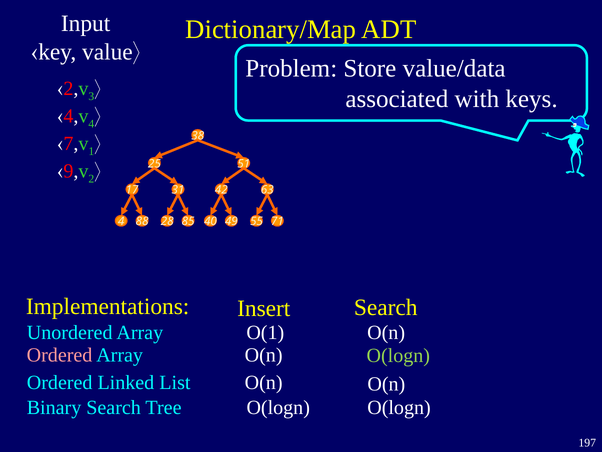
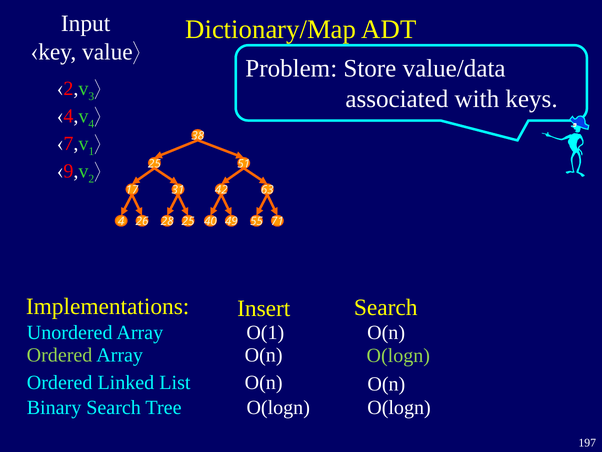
88: 88 -> 26 (142, 221)
28 85: 85 -> 25 (188, 221)
Ordered colour: pink -> light green (60, 355)
